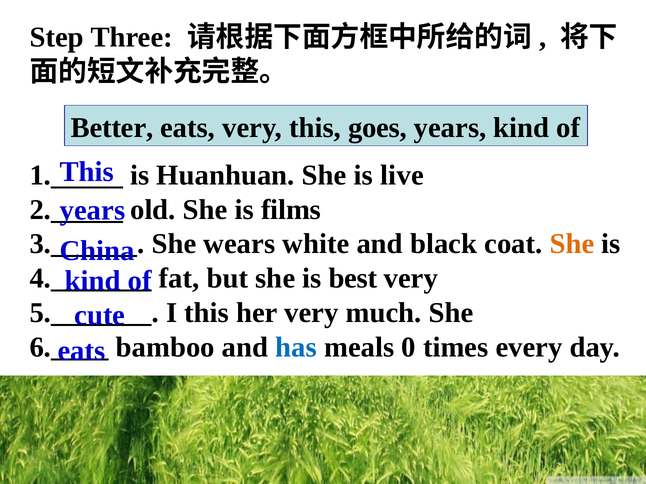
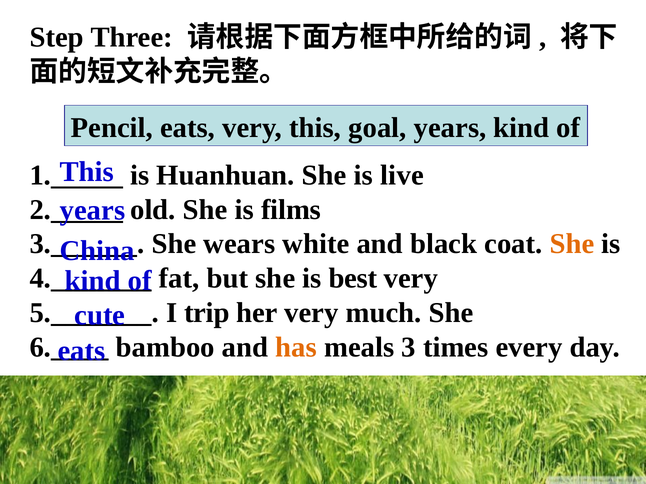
Better: Better -> Pencil (112, 128)
goes: goes -> goal (377, 128)
I this: this -> trip (207, 313)
has colour: blue -> orange (296, 348)
0: 0 -> 3 (409, 348)
